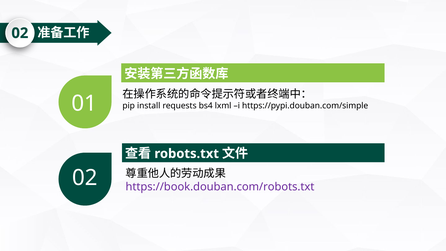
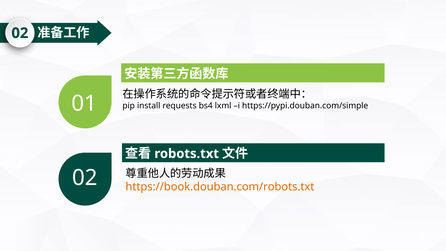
https://book.douban.com/robots.txt colour: purple -> orange (220, 187)
